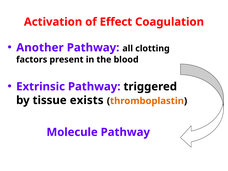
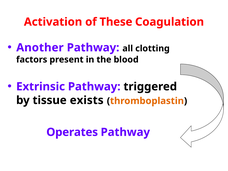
Effect: Effect -> These (116, 22)
Molecule: Molecule -> Operates (72, 132)
